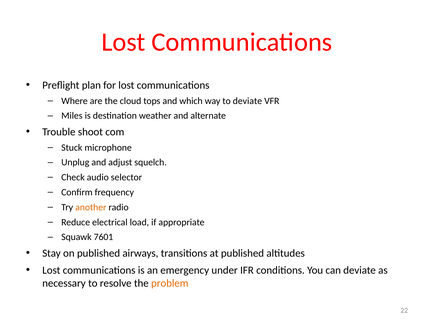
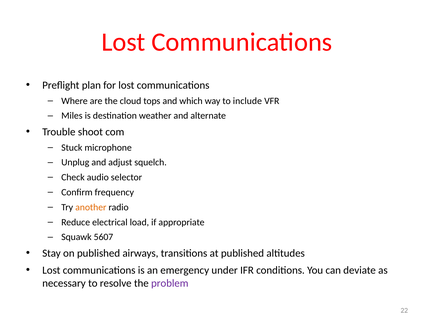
to deviate: deviate -> include (247, 101)
7601: 7601 -> 5607 (103, 237)
problem colour: orange -> purple (170, 284)
